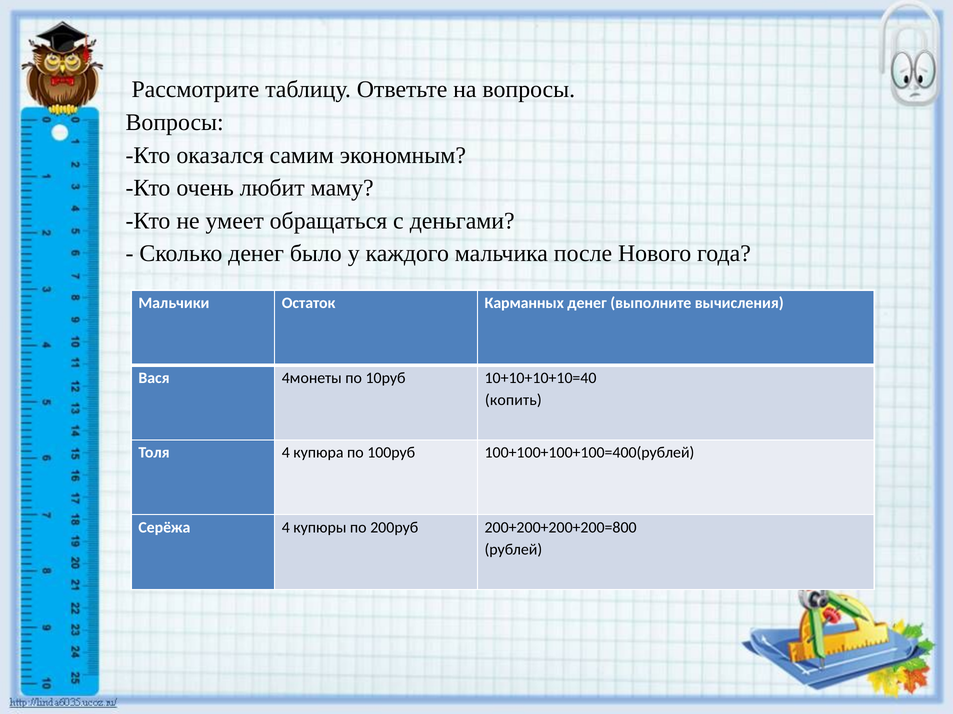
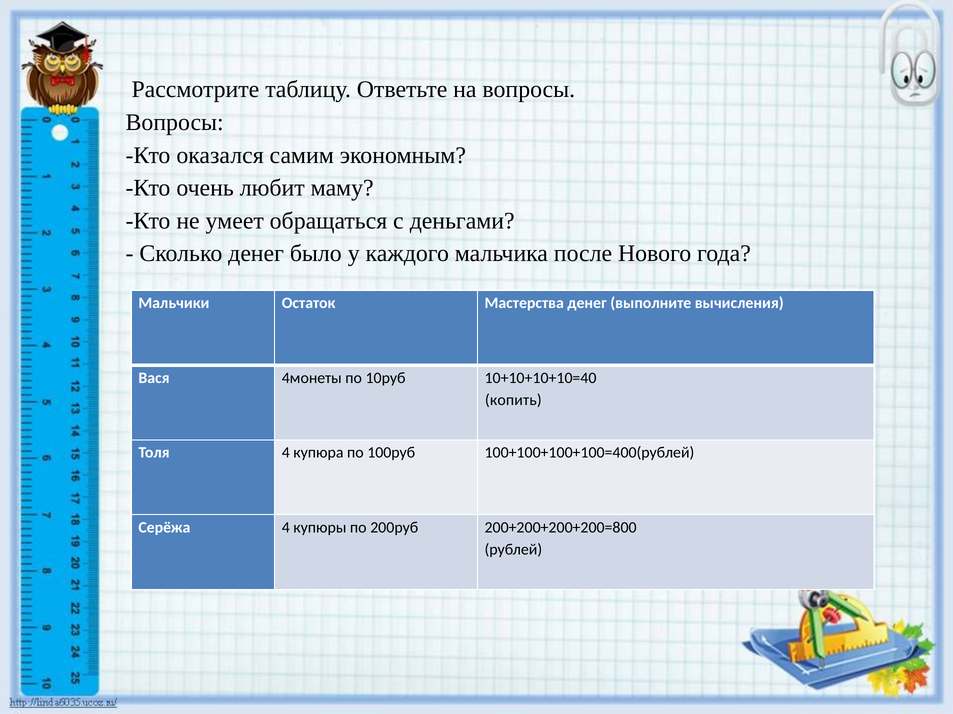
Карманных: Карманных -> Мастерства (524, 303)
